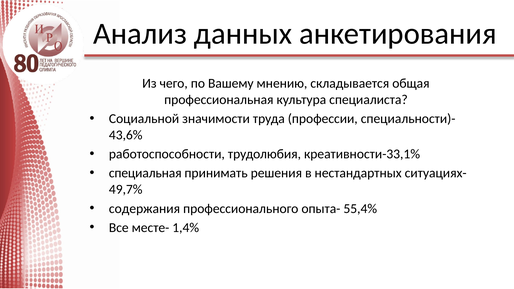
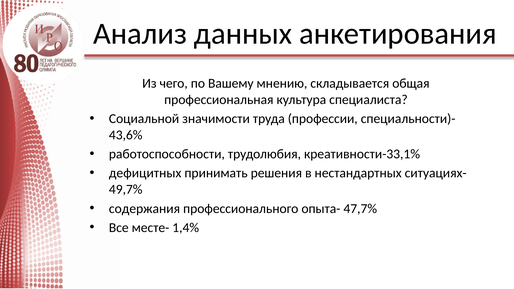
специальная: специальная -> дефицитных (145, 173)
55,4%: 55,4% -> 47,7% (360, 209)
